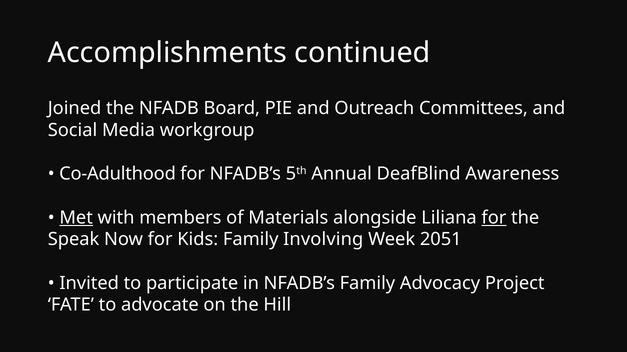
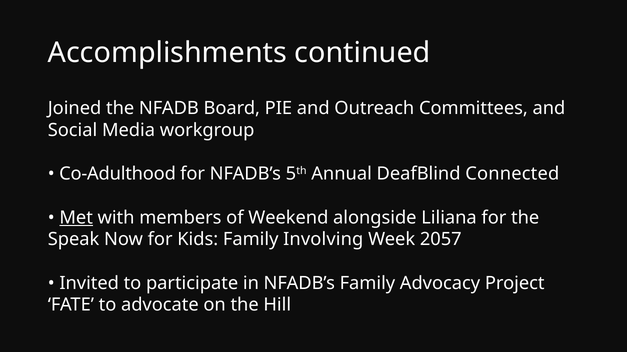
Awareness: Awareness -> Connected (512, 174)
Materials: Materials -> Weekend (288, 218)
for underline: present -> none (494, 218)
2051: 2051 -> 2057 (441, 240)
